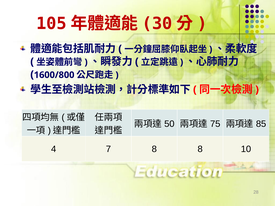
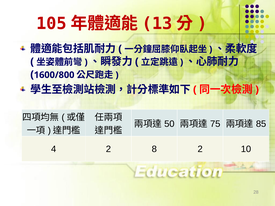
30: 30 -> 13 (157, 24)
4 7: 7 -> 2 (108, 149)
8 8: 8 -> 2 (200, 149)
